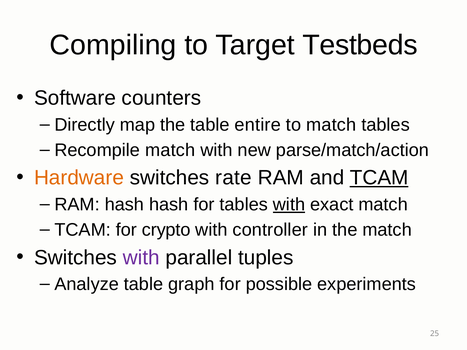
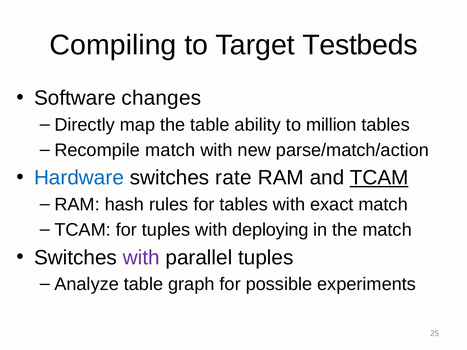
counters: counters -> changes (161, 98)
entire: entire -> ability (258, 125)
to match: match -> million (331, 125)
Hardware colour: orange -> blue (79, 178)
hash hash: hash -> rules (169, 205)
with underline: present -> none (289, 205)
for crypto: crypto -> tuples (166, 230)
controller: controller -> deploying (270, 230)
